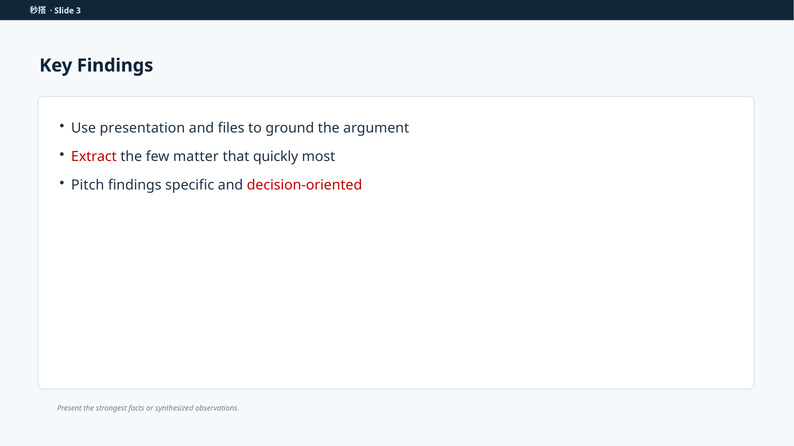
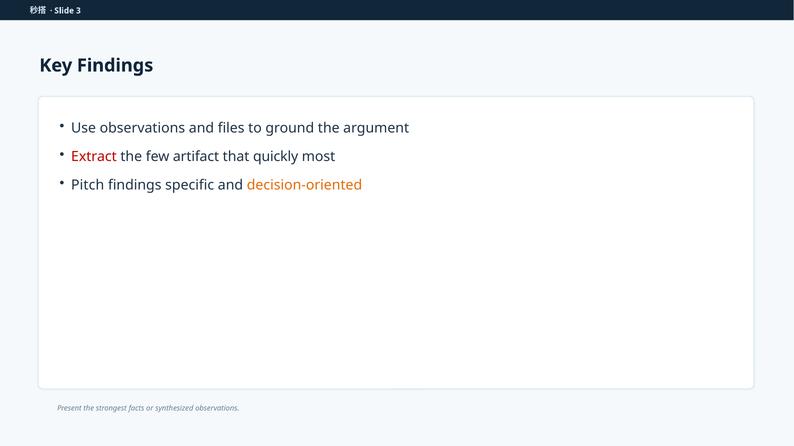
Use presentation: presentation -> observations (142, 129)
matter: matter -> artifact (196, 157)
decision-oriented colour: red -> orange (304, 185)
